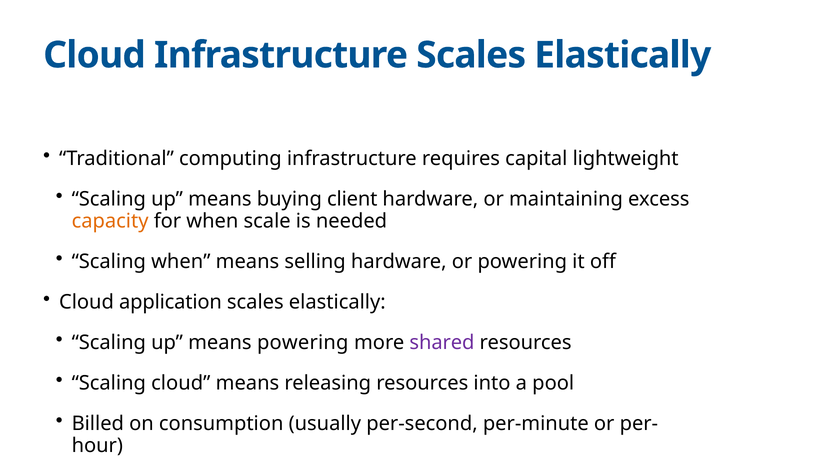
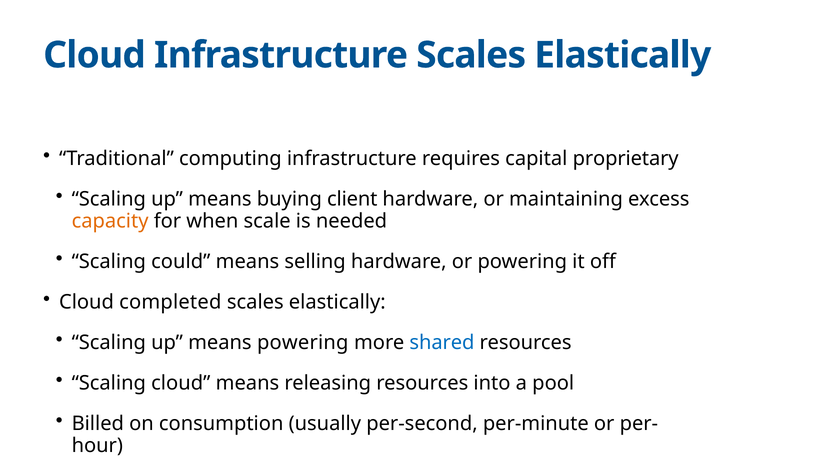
lightweight: lightweight -> proprietary (626, 158)
Scaling when: when -> could (181, 261)
application: application -> completed (170, 302)
shared colour: purple -> blue (442, 342)
